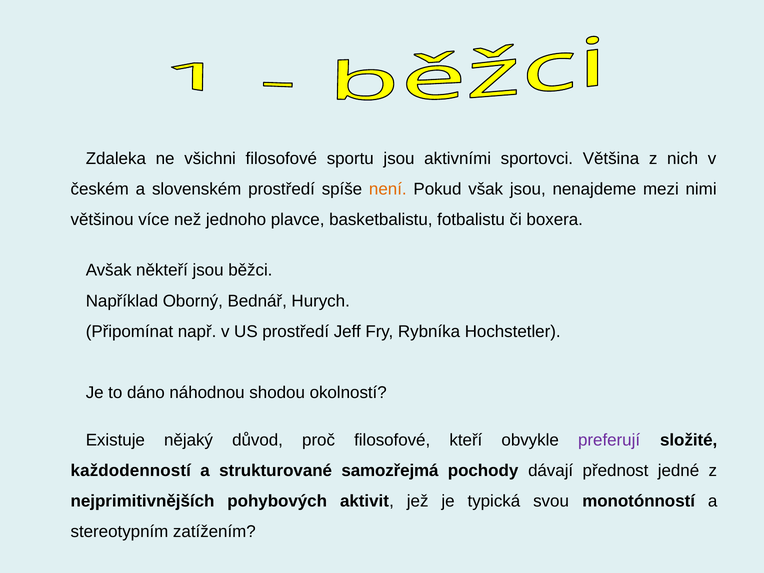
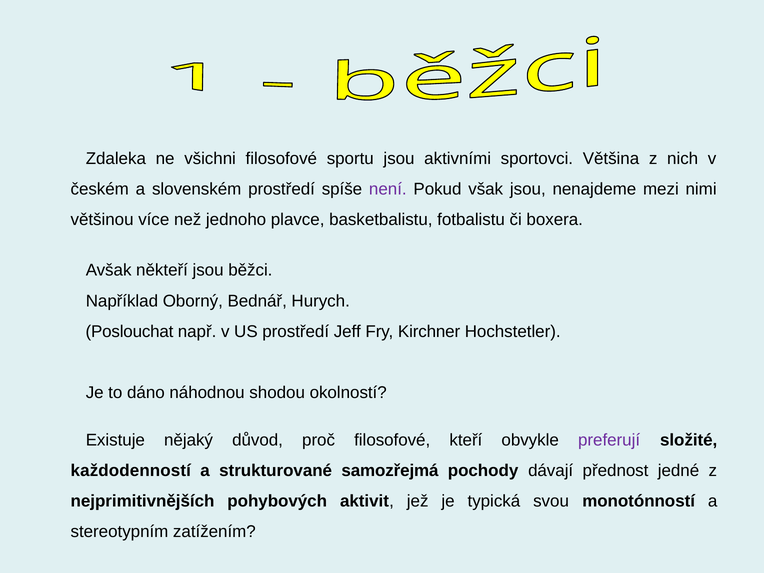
není colour: orange -> purple (388, 189)
Připomínat: Připomínat -> Poslouchat (130, 331)
Rybníka: Rybníka -> Kirchner (429, 331)
